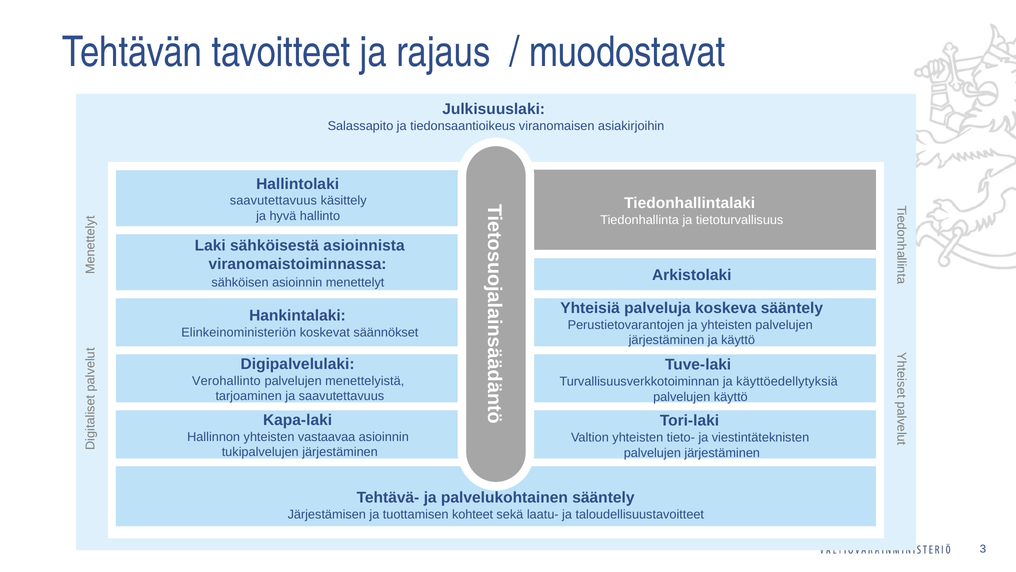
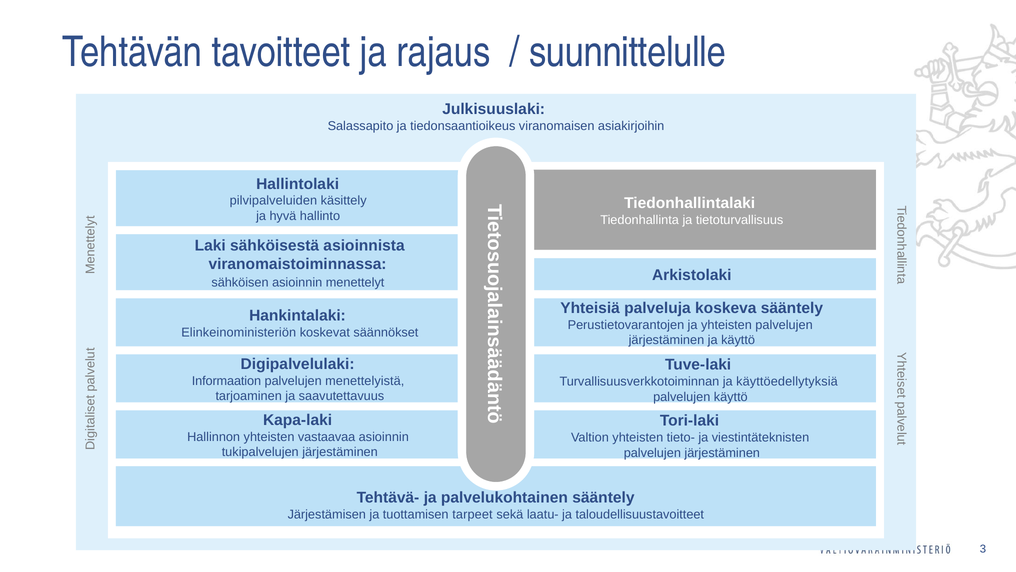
muodostavat: muodostavat -> suunnittelulle (628, 52)
saavutettavuus: saavutettavuus -> pilvipalveluiden (273, 201)
Verohallinto: Verohallinto -> Informaation (226, 381)
kohteet: kohteet -> tarpeet (472, 514)
